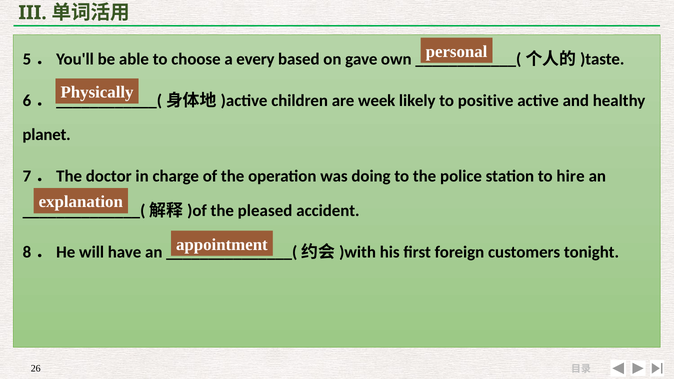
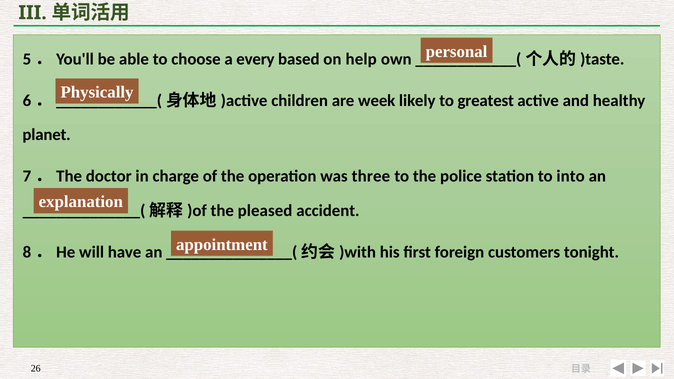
gave: gave -> help (361, 59)
positive: positive -> greatest (486, 101)
doing: doing -> three (371, 176)
hire: hire -> into (571, 176)
